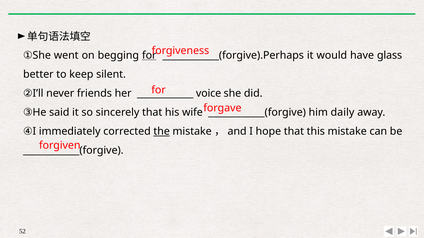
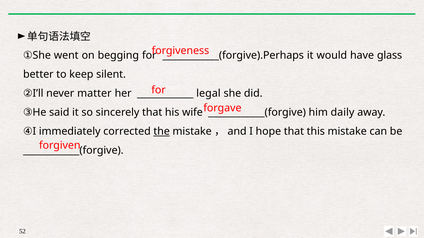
for underline: present -> none (149, 55)
friends: friends -> matter (94, 94)
voice: voice -> legal (208, 94)
